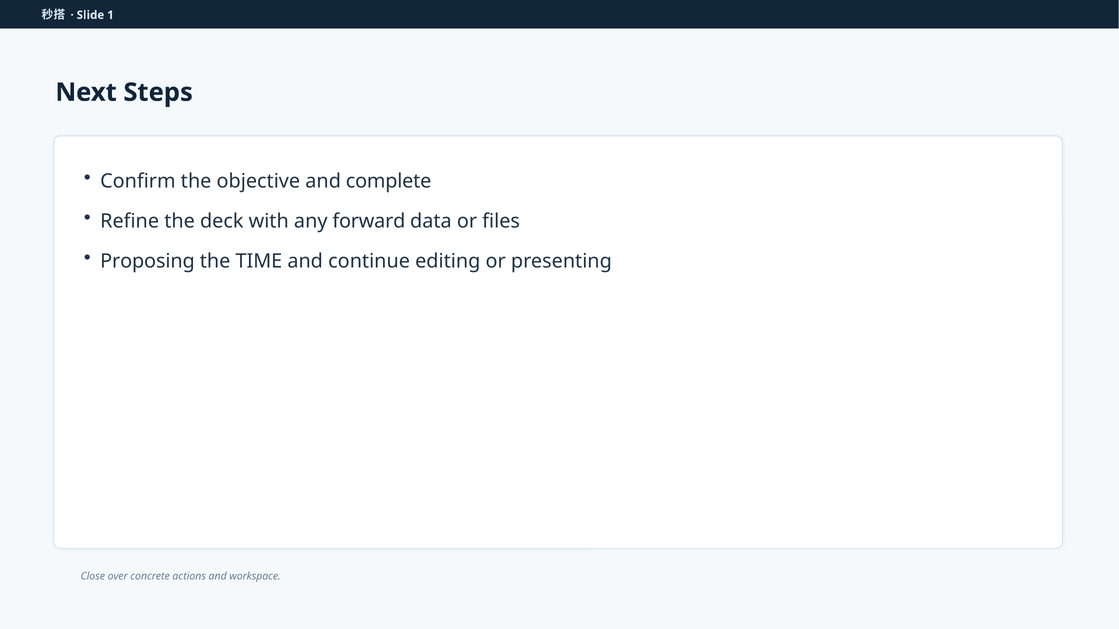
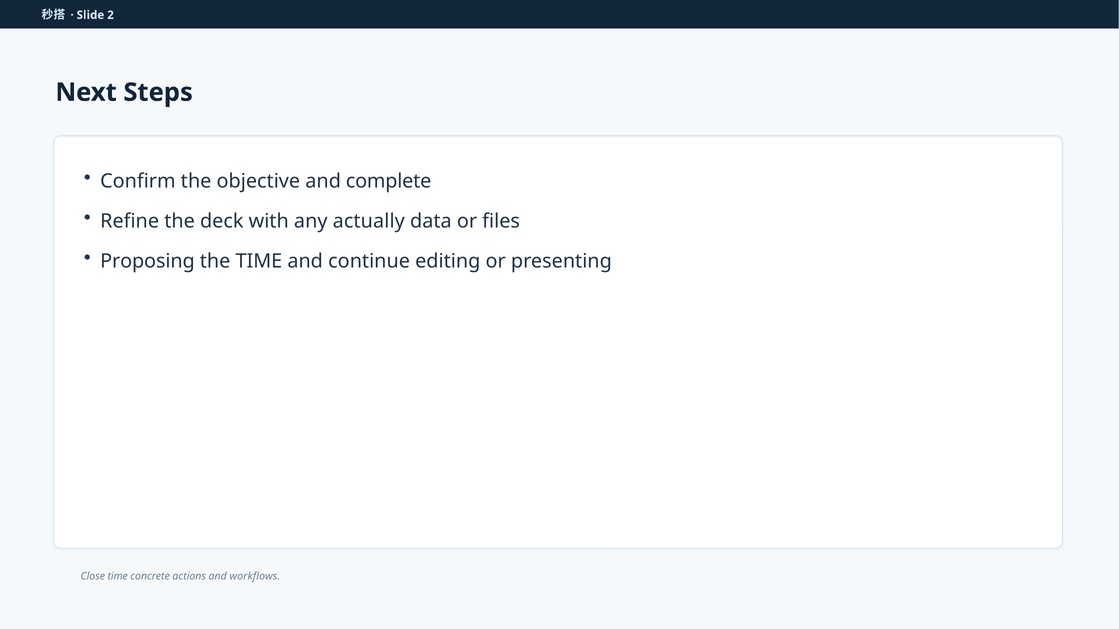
1: 1 -> 2 (111, 15)
forward: forward -> actually (369, 221)
Close over: over -> time (118, 576)
workspace: workspace -> workflows (255, 576)
